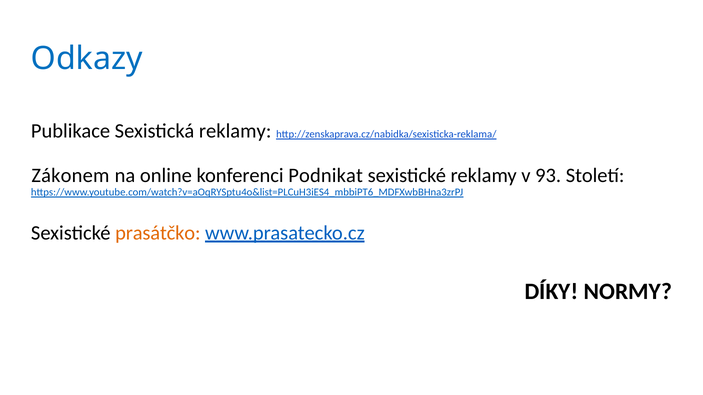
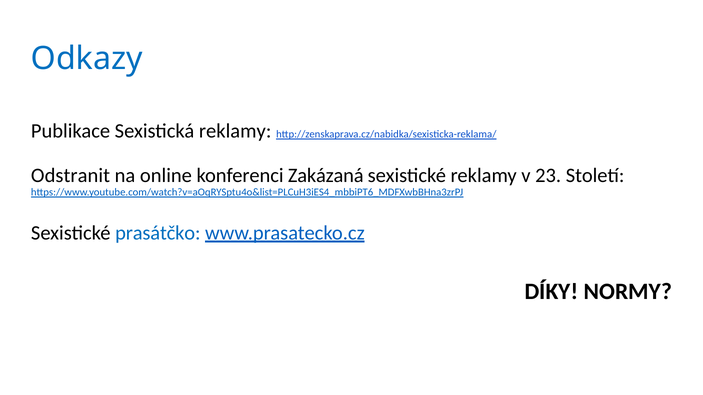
Zákonem: Zákonem -> Odstranit (70, 175)
Podnikat: Podnikat -> Zakázaná (326, 175)
93: 93 -> 23 (548, 175)
prasátčko colour: orange -> blue (158, 233)
